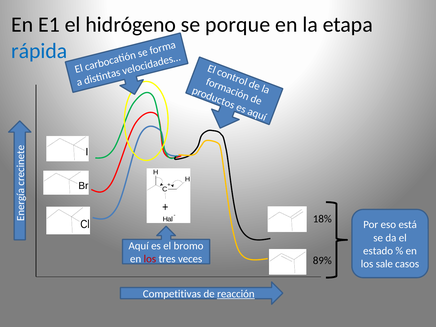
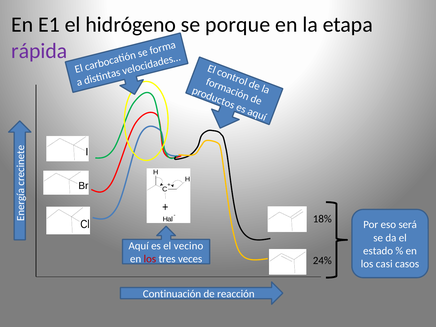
rápida colour: blue -> purple (39, 51)
está: está -> será (408, 225)
bromo: bromo -> vecino (189, 246)
89%: 89% -> 24% (322, 260)
sale: sale -> casi (384, 264)
Competitivas: Competitivas -> Continuación (172, 294)
reacción underline: present -> none (236, 294)
